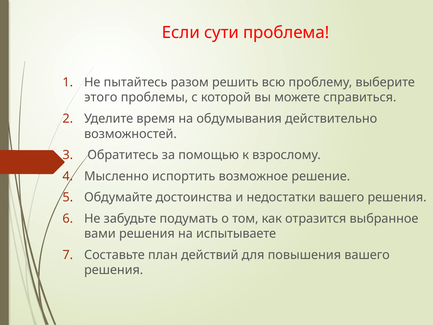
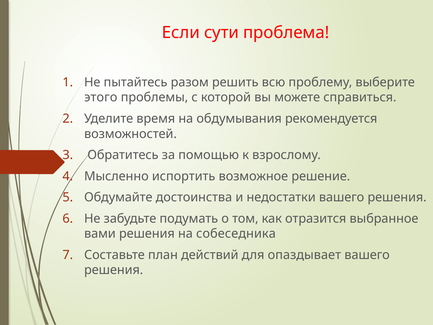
действительно: действительно -> рекомендуется (331, 119)
испытываете: испытываете -> собеседника (236, 234)
повышения: повышения -> опаздывает (304, 255)
